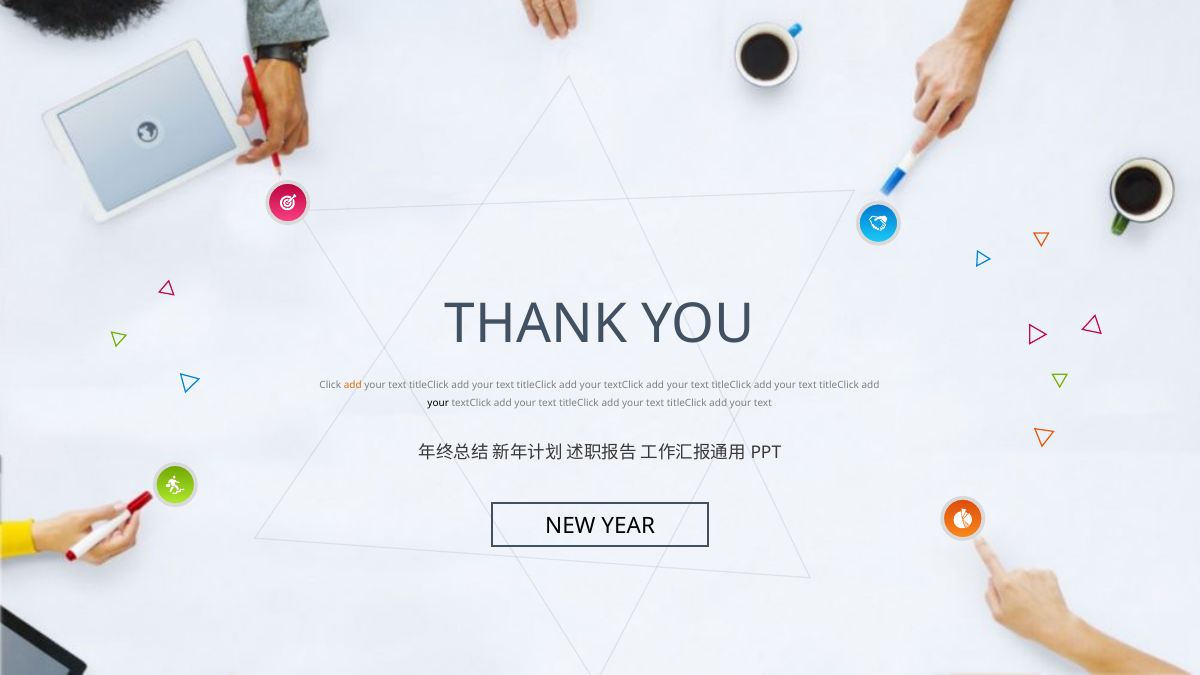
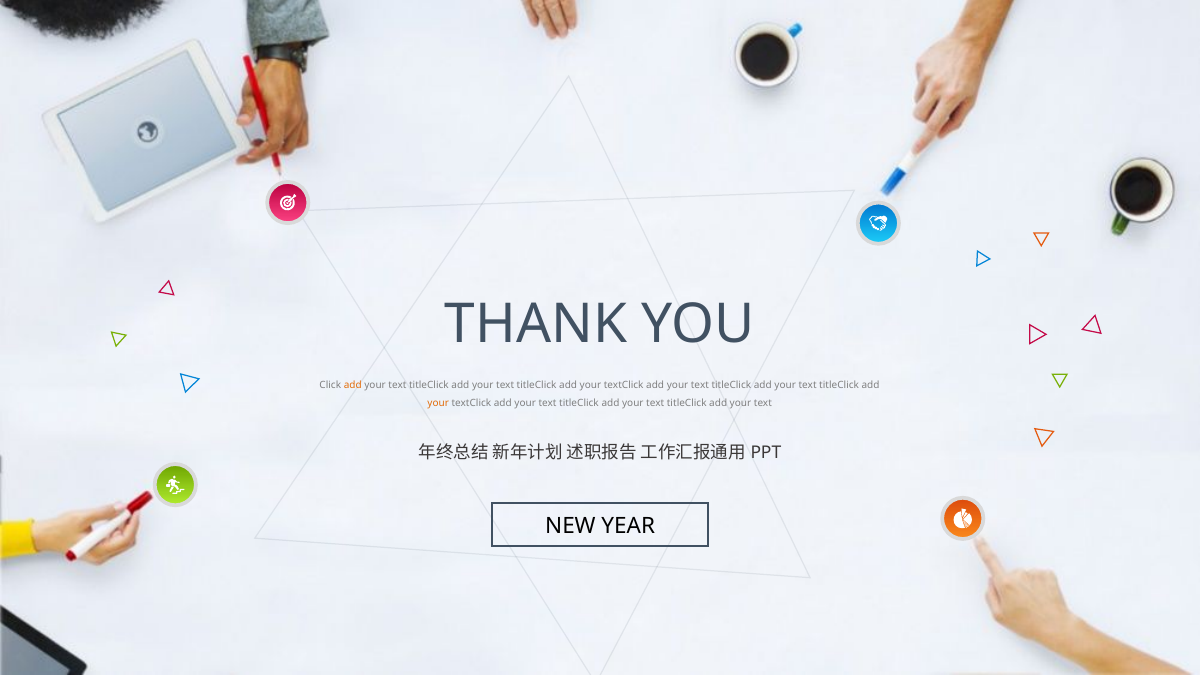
your colour: black -> orange (438, 403)
